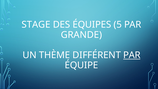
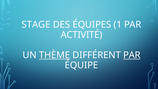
5: 5 -> 1 (118, 25)
GRANDE: GRANDE -> ACTIVITÉ (81, 35)
THÈME underline: none -> present (54, 55)
